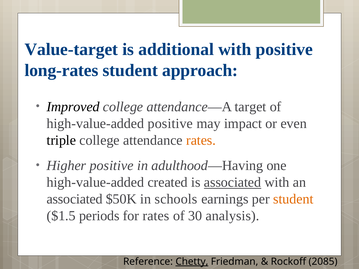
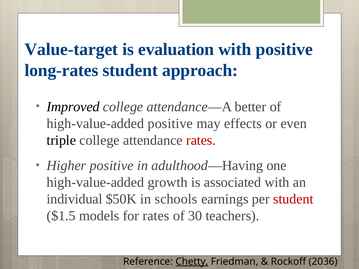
additional: additional -> evaluation (176, 49)
target: target -> better (250, 107)
impact: impact -> effects (243, 124)
rates colour: orange -> red (201, 140)
created: created -> growth (168, 183)
associated underline: present -> none (233, 183)
associated: associated -> individual (75, 199)
student colour: orange -> red (293, 199)
periods: periods -> models (99, 216)
analysis: analysis -> teachers (232, 216)
2085: 2085 -> 2036 (323, 262)
